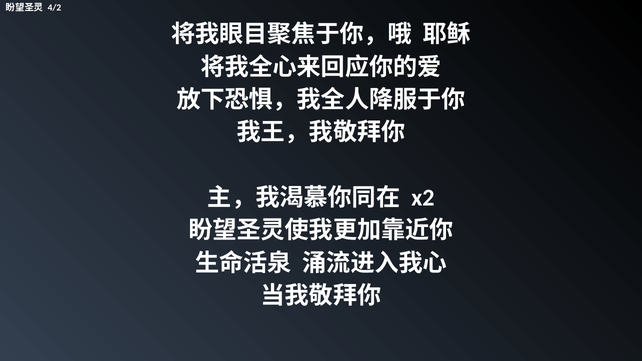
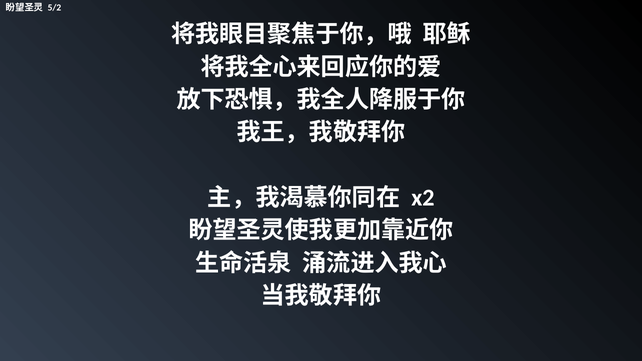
4/2: 4/2 -> 5/2 (54, 8)
